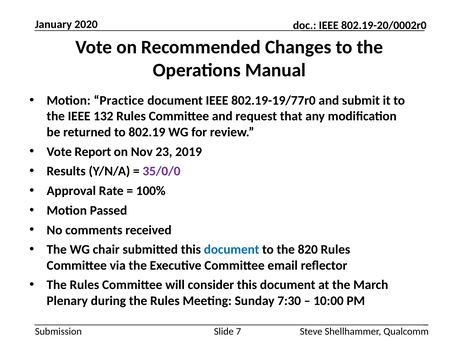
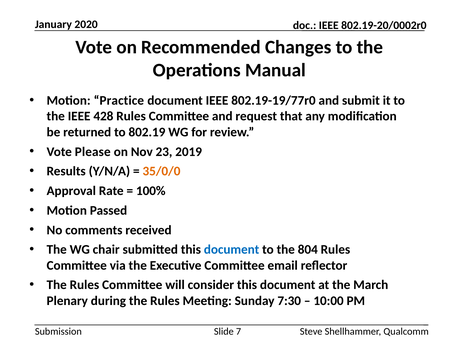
132: 132 -> 428 (103, 116)
Report: Report -> Please (93, 152)
35/0/0 colour: purple -> orange (161, 171)
820: 820 -> 804 (308, 250)
